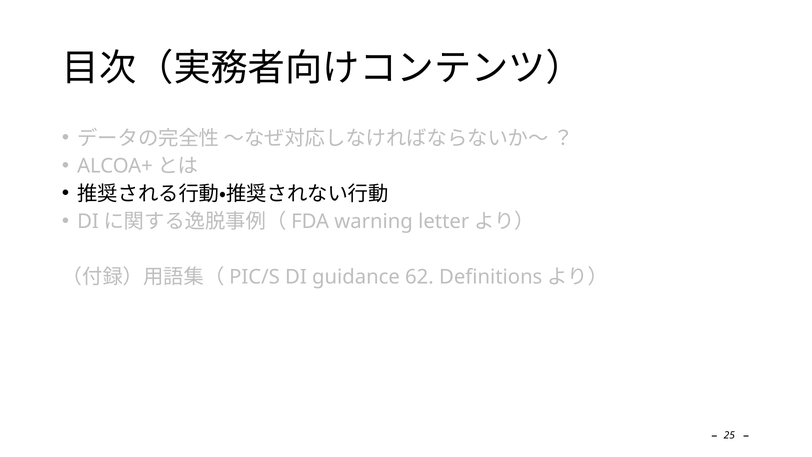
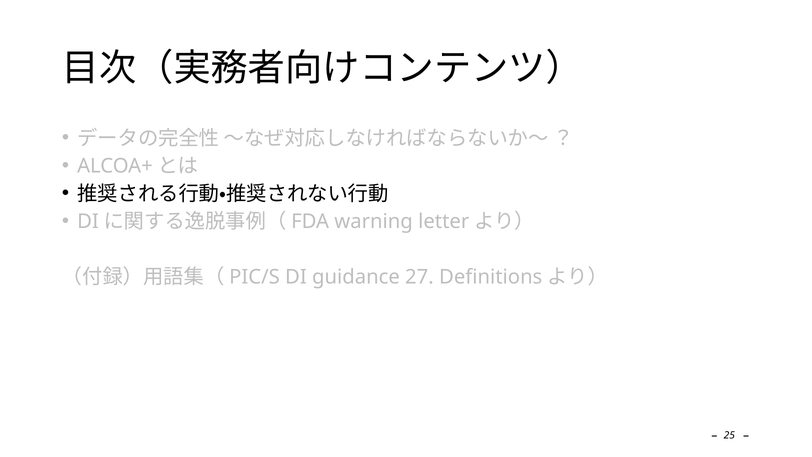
62: 62 -> 27 (419, 277)
